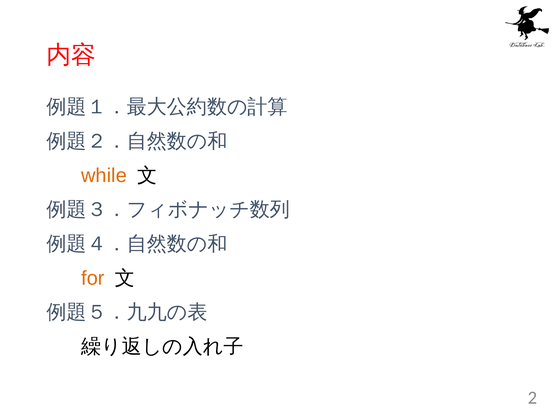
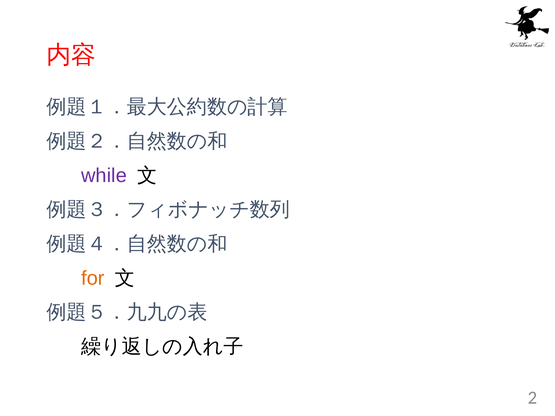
while colour: orange -> purple (104, 176)
